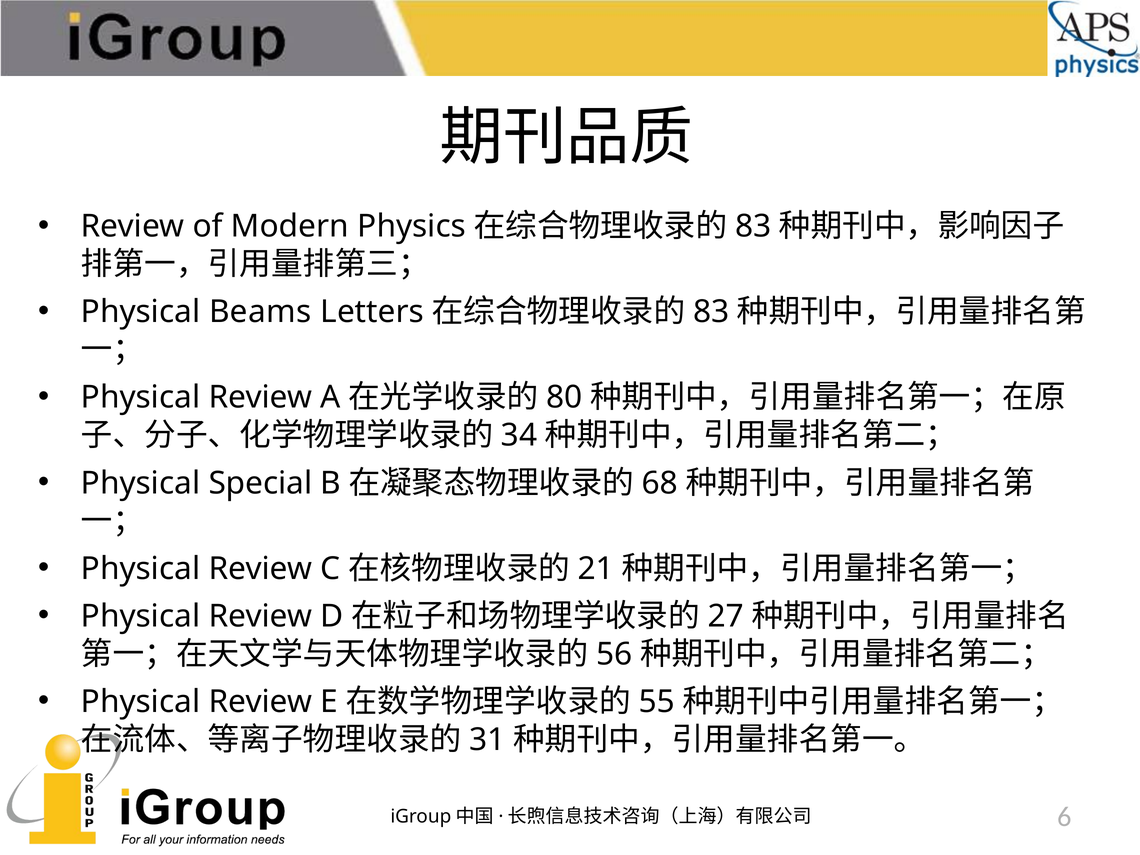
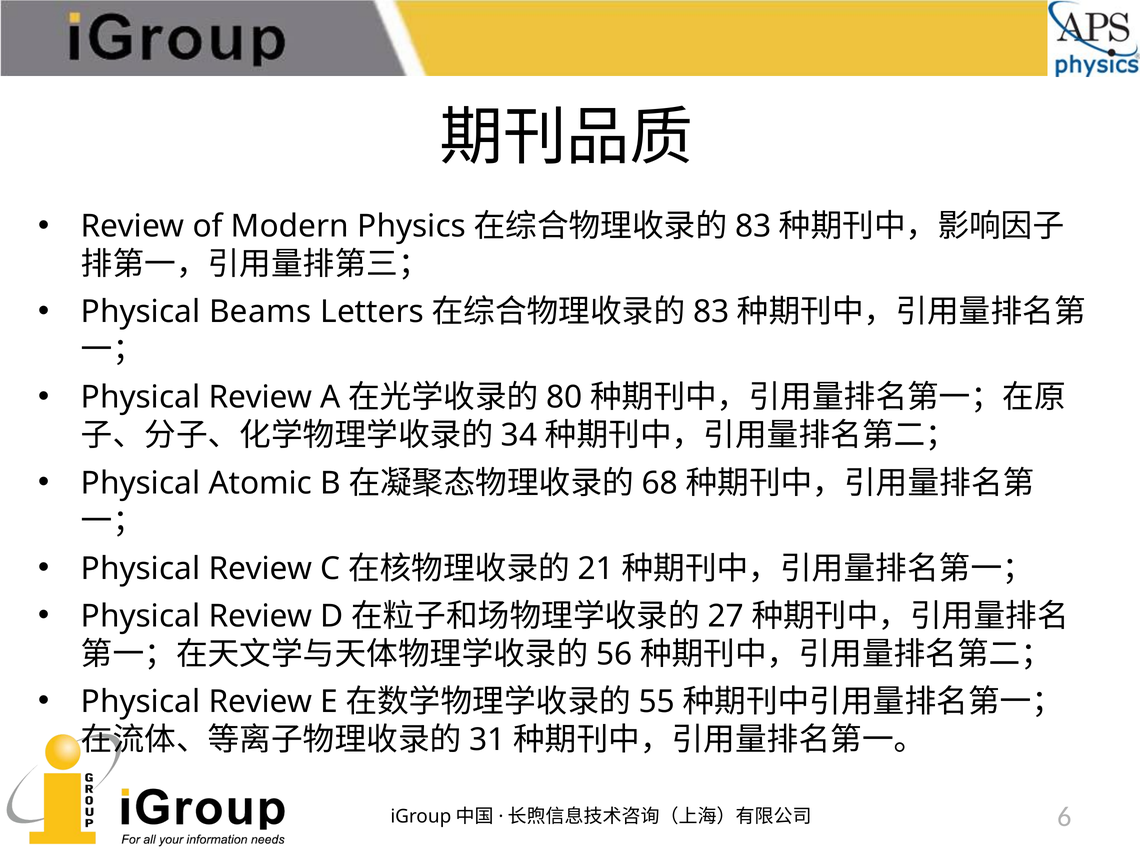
Special: Special -> Atomic (260, 483)
